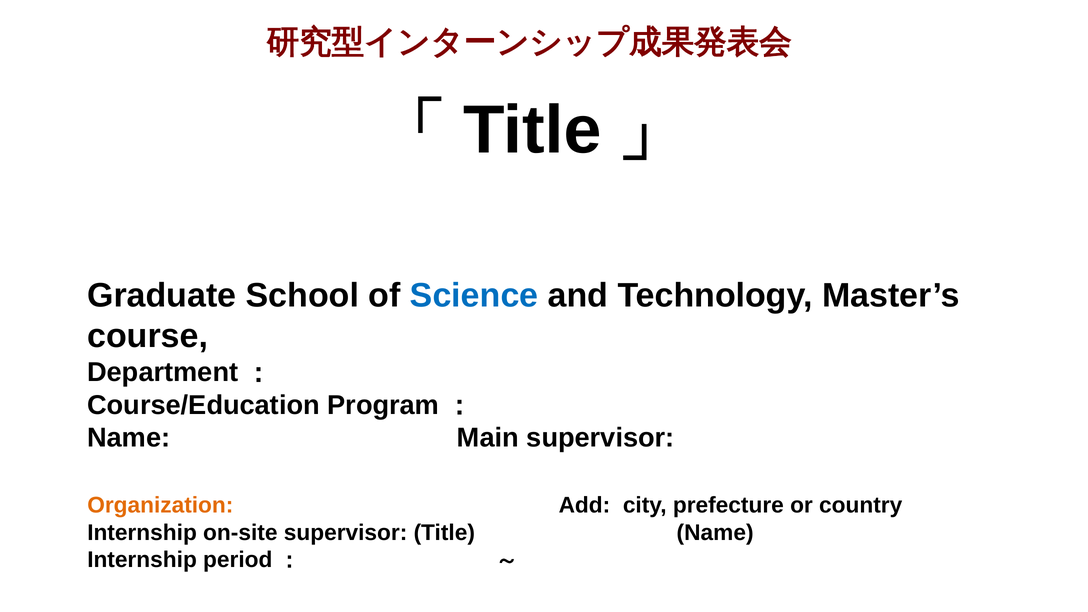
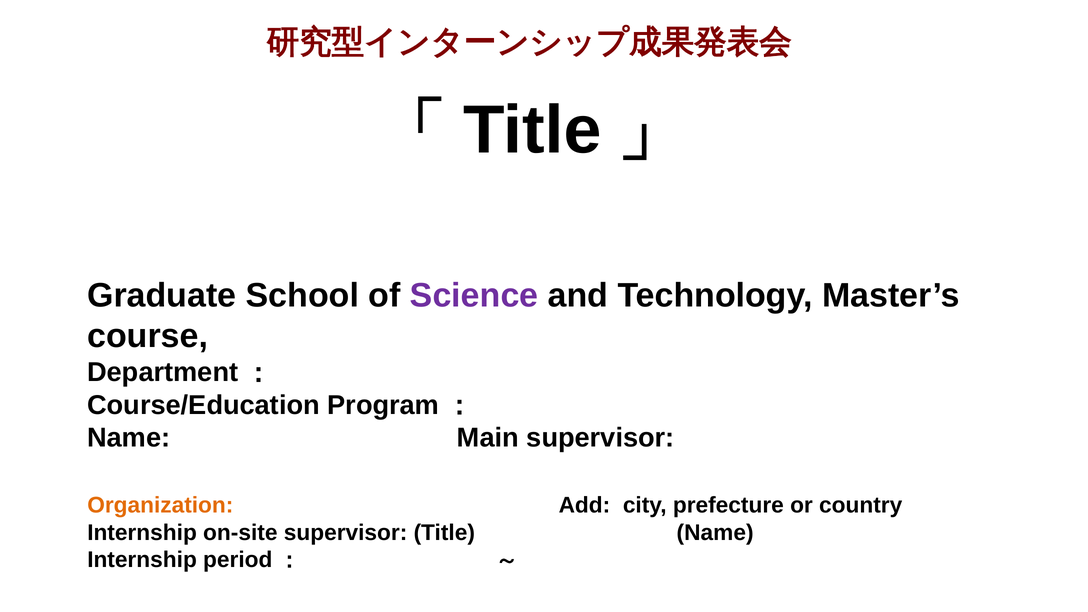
Science colour: blue -> purple (474, 295)
